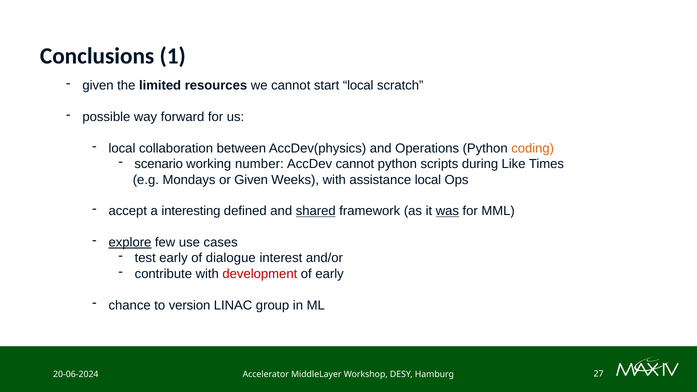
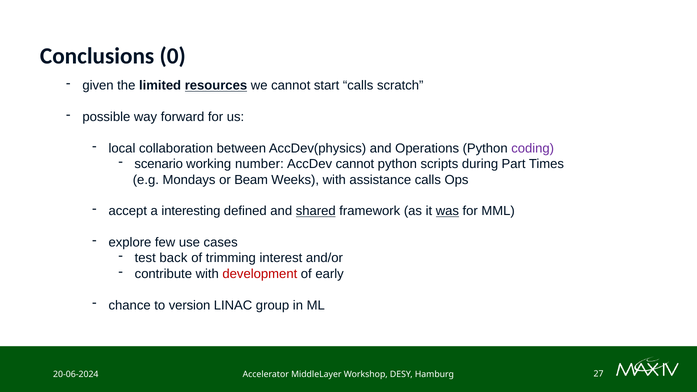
1: 1 -> 0 (173, 56)
resources underline: none -> present (216, 86)
start local: local -> calls (358, 86)
coding colour: orange -> purple (533, 148)
Like: Like -> Part (514, 164)
or Given: Given -> Beam (251, 180)
assistance local: local -> calls (428, 180)
explore underline: present -> none (130, 243)
test early: early -> back (173, 258)
dialogue: dialogue -> trimming (231, 258)
